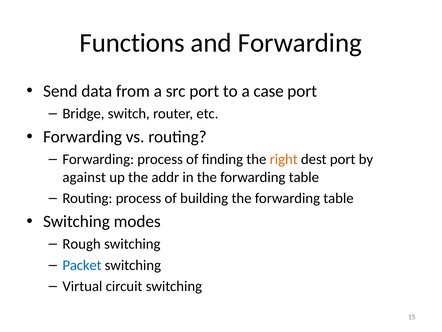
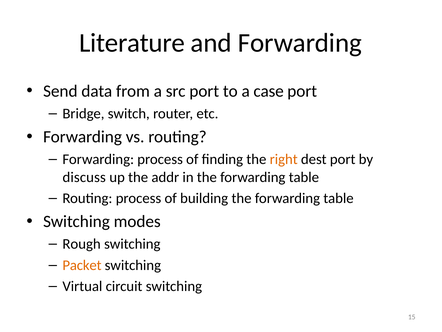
Functions: Functions -> Literature (132, 43)
against: against -> discuss (84, 177)
Packet colour: blue -> orange (82, 265)
